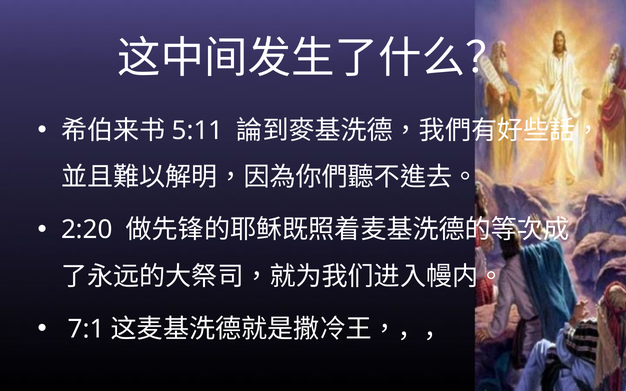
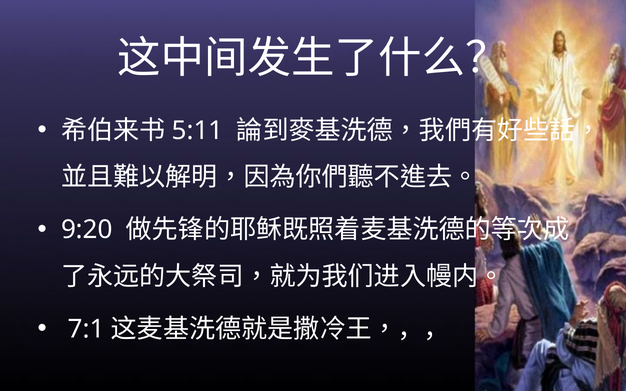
2:20: 2:20 -> 9:20 (87, 230)
